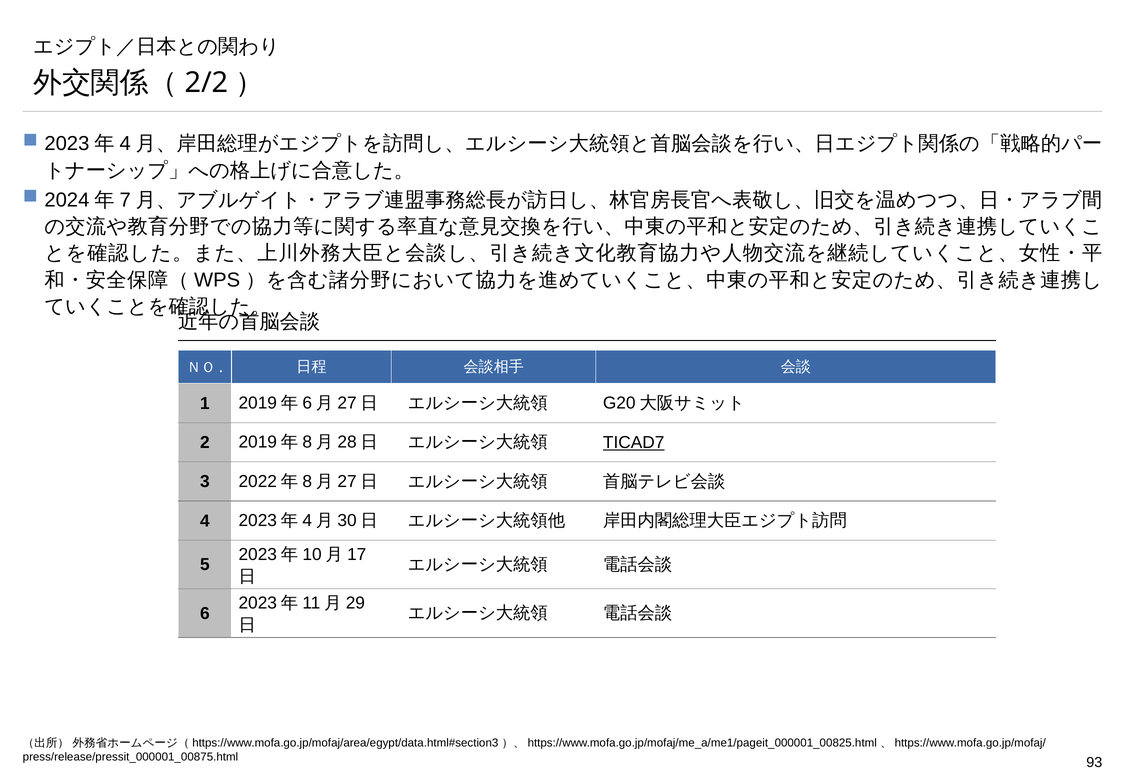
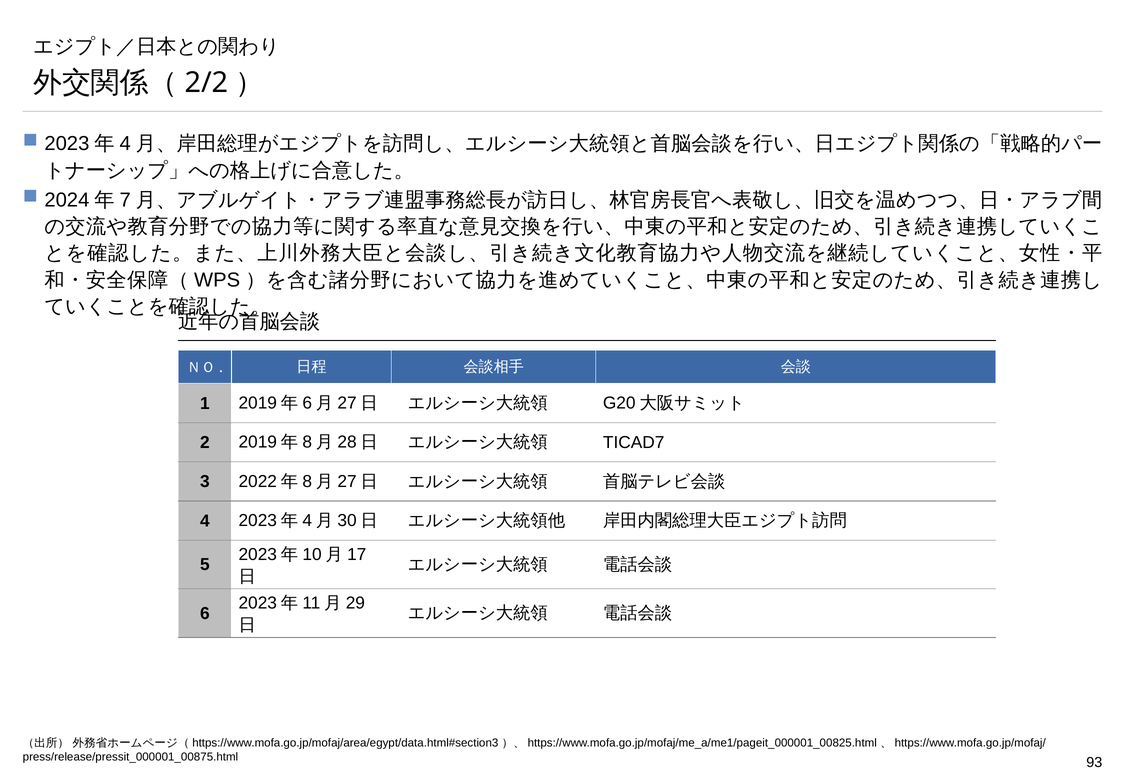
TICAD7 underline: present -> none (634, 442)
